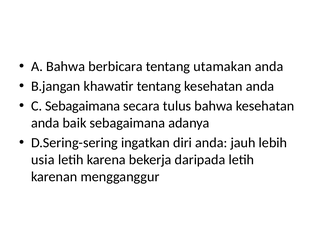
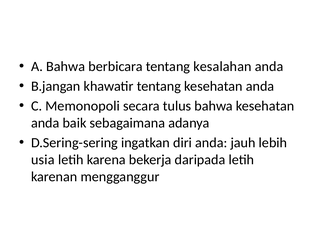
utamakan: utamakan -> kesalahan (222, 67)
C Sebagaimana: Sebagaimana -> Memonopoli (83, 106)
